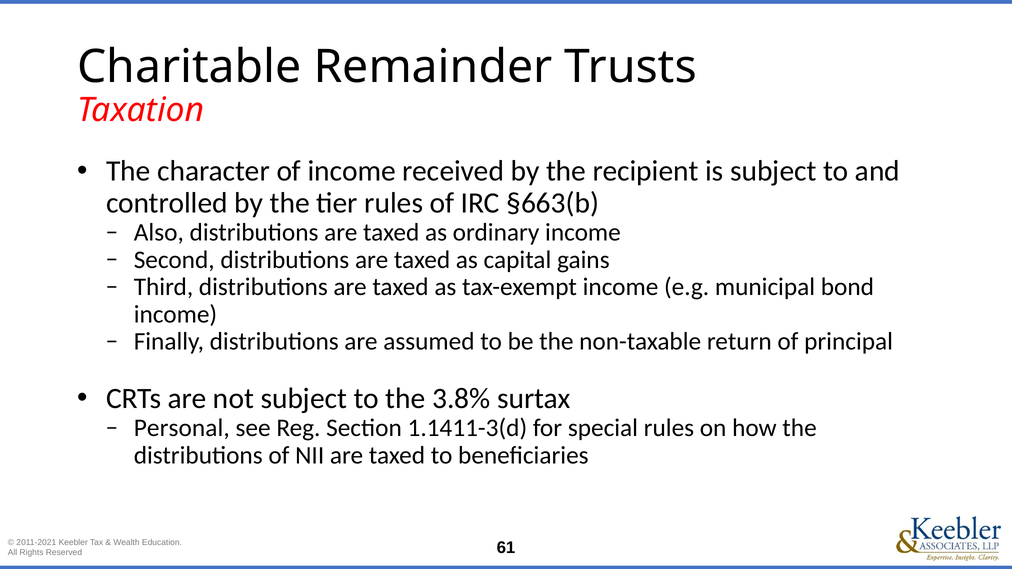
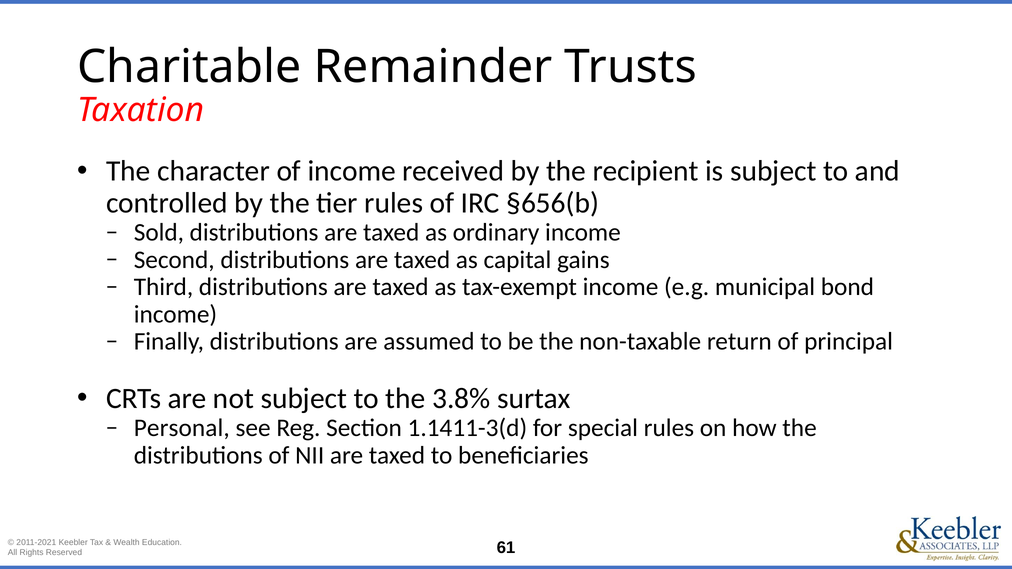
§663(b: §663(b -> §656(b (553, 203)
Also: Also -> Sold (159, 232)
